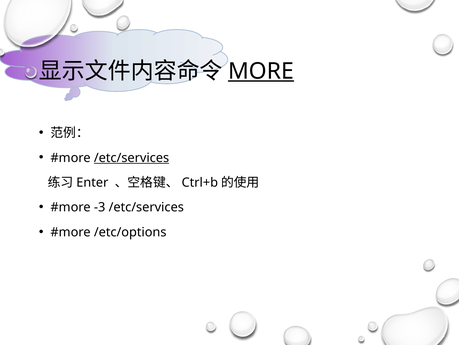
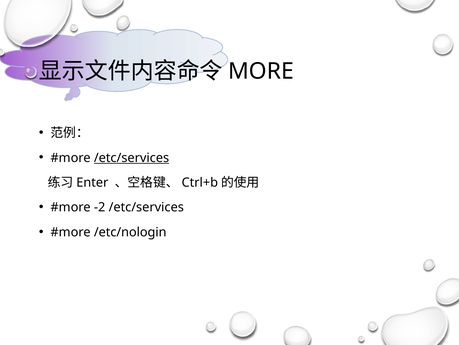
MORE underline: present -> none (261, 71)
-3: -3 -> -2 (100, 207)
/etc/options: /etc/options -> /etc/nologin (130, 232)
